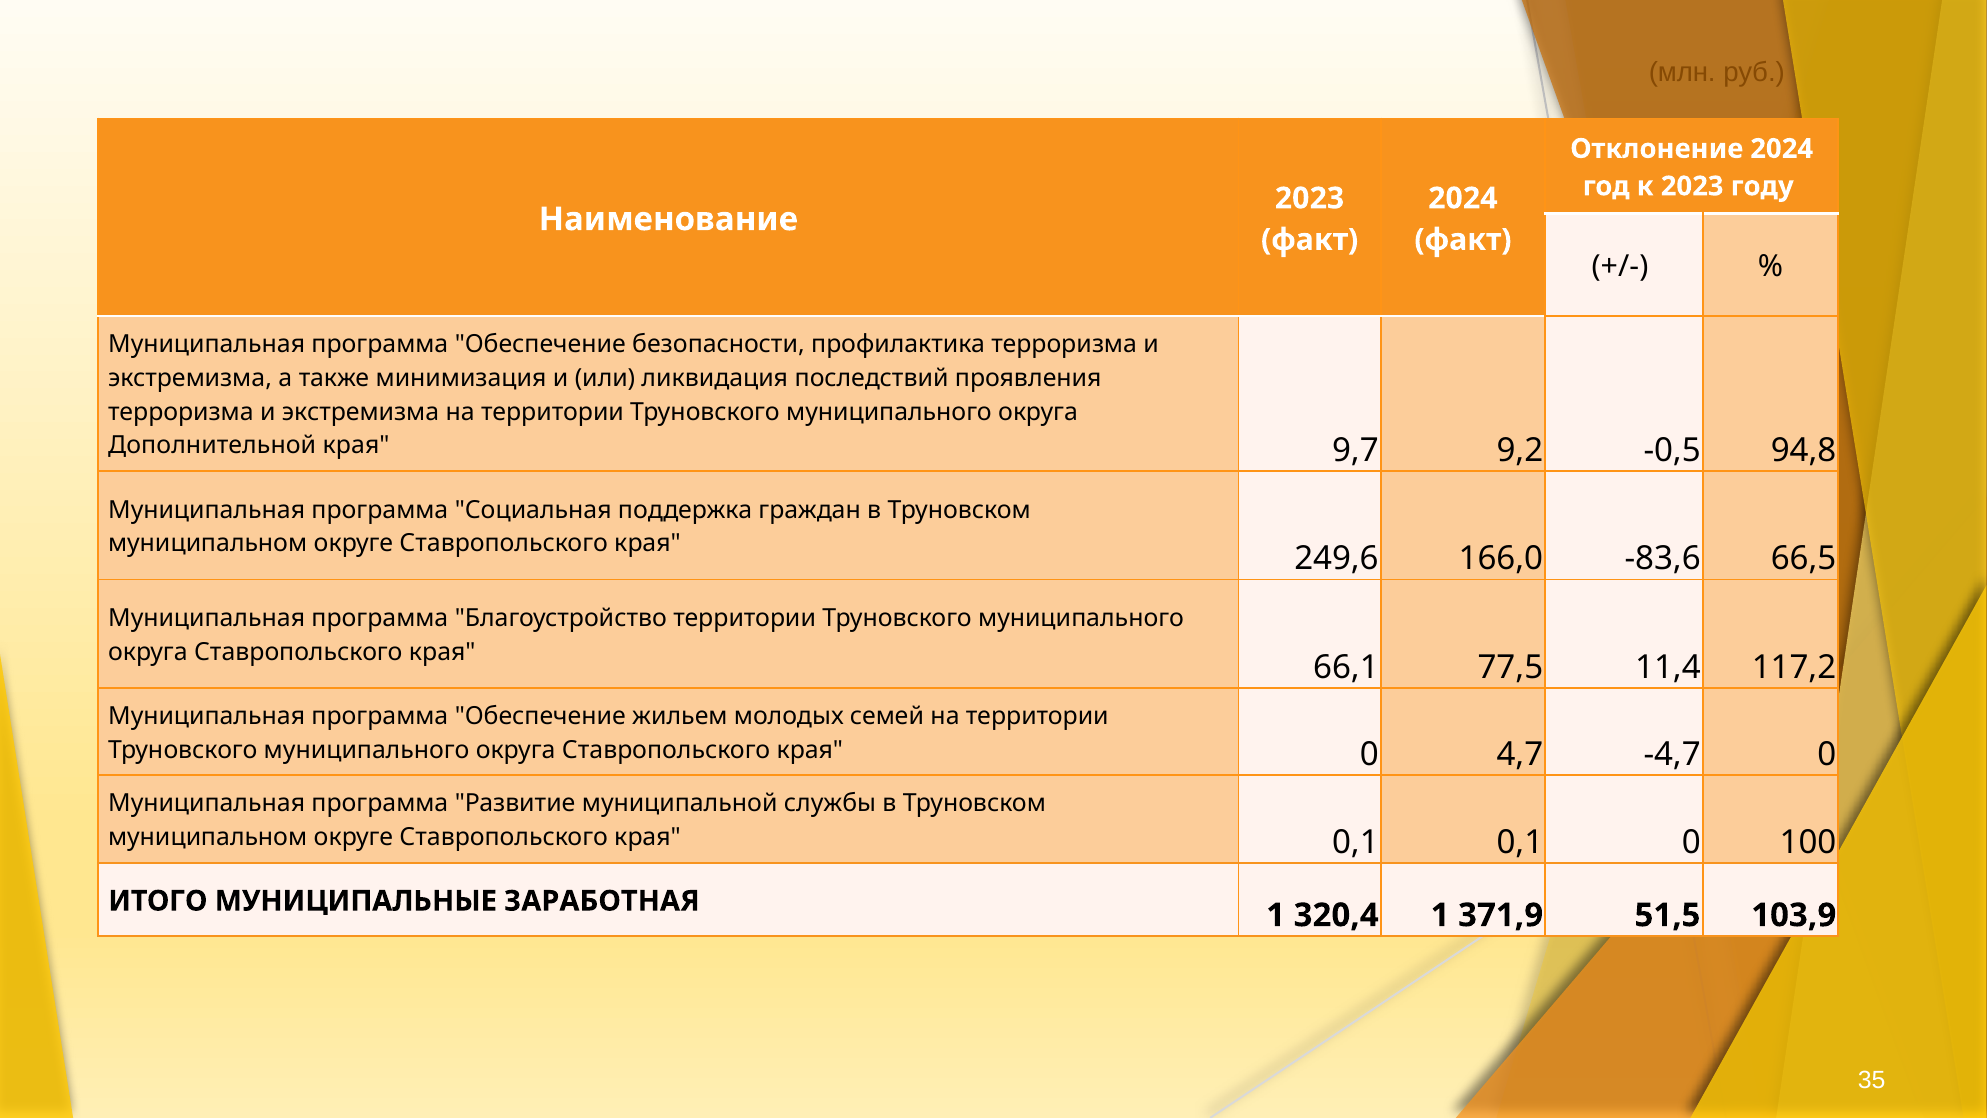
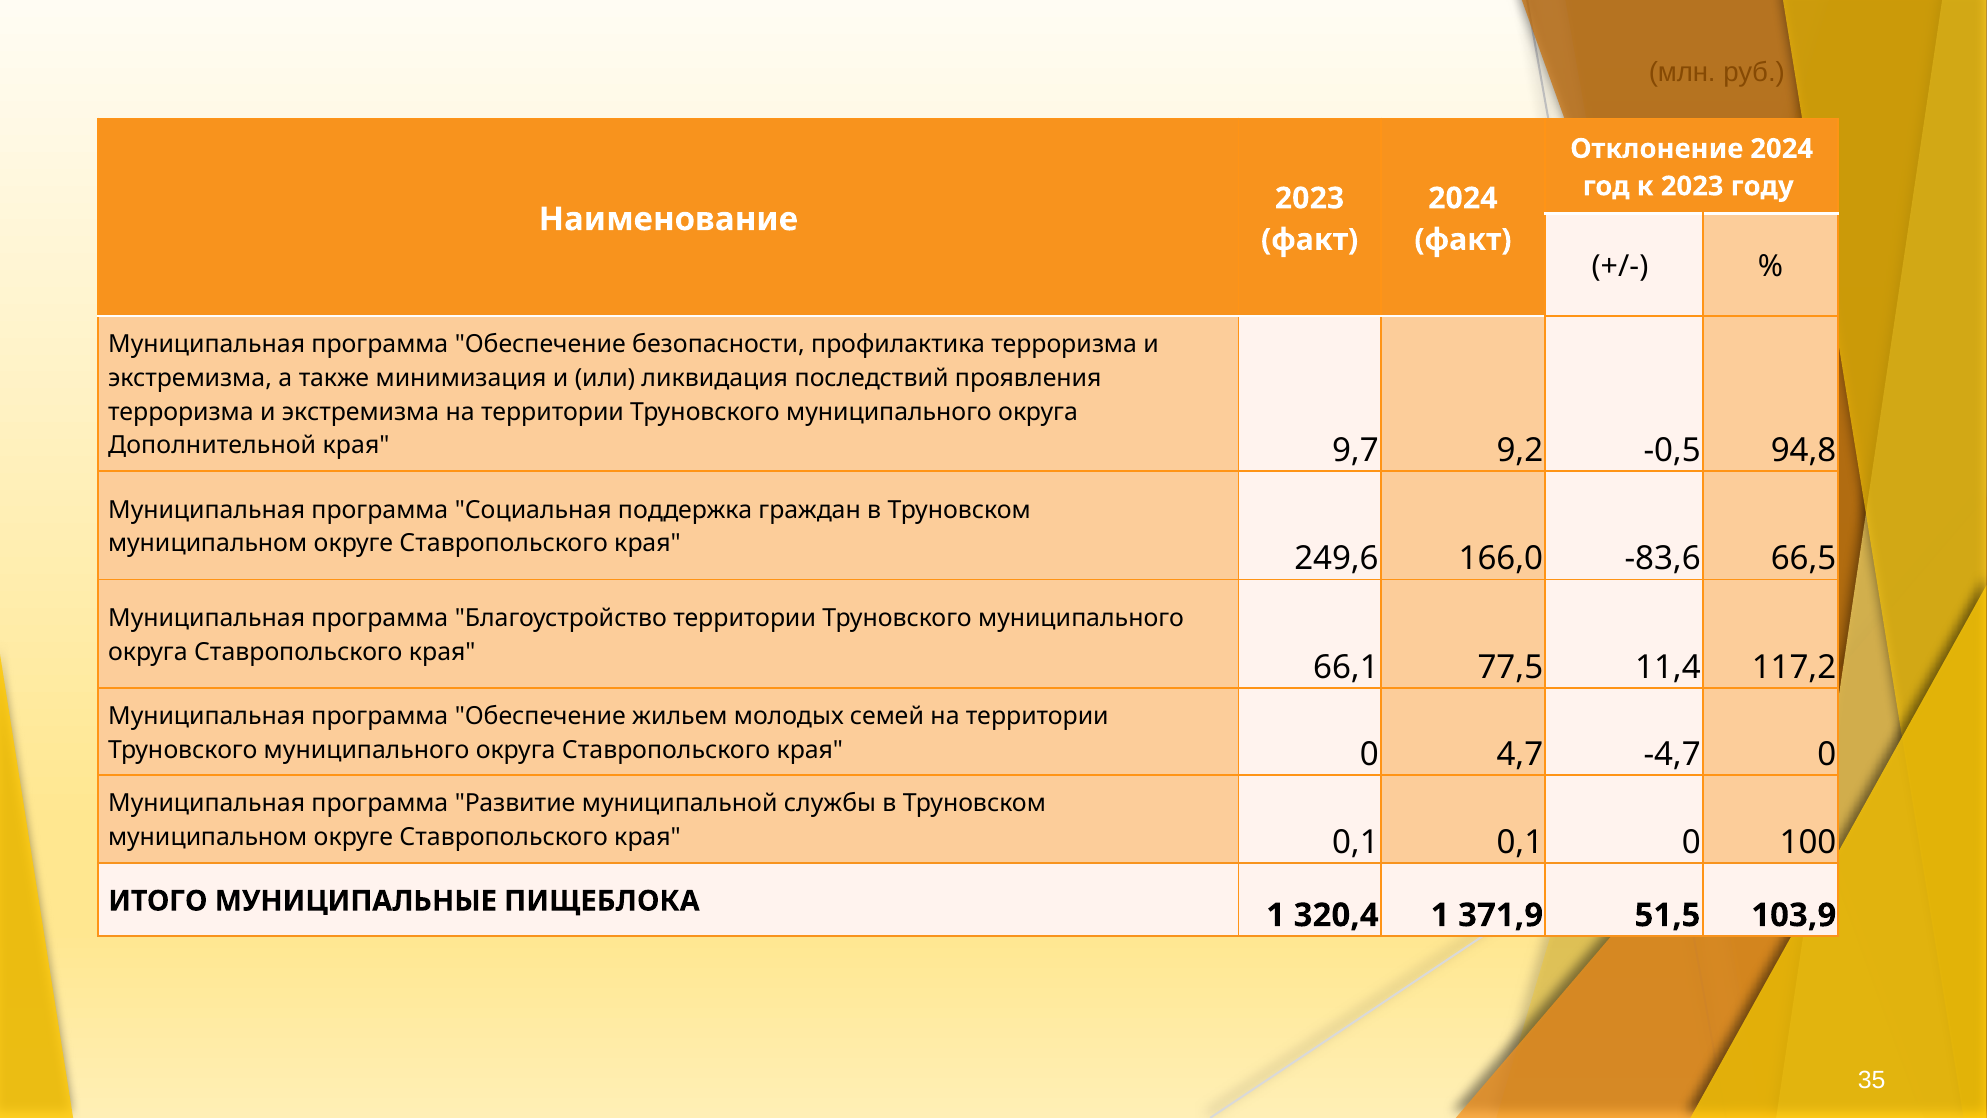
ЗАРАБОТНАЯ: ЗАРАБОТНАЯ -> ПИЩЕБЛОКА (602, 901)
